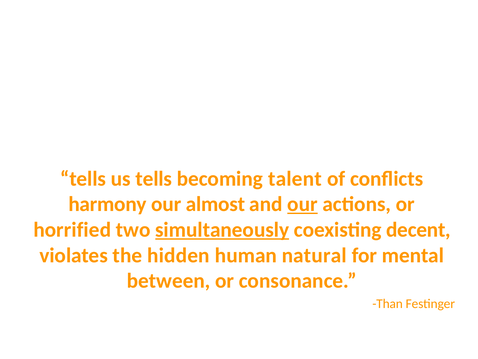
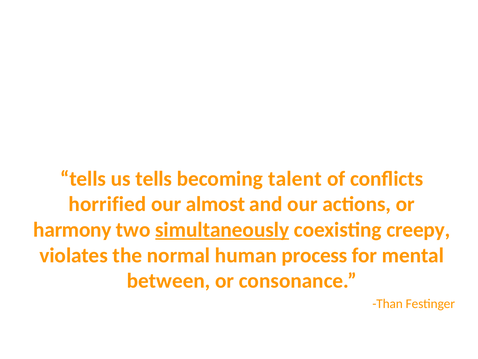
harmony: harmony -> horrified (107, 204)
our underline: present -> none (302, 204)
horrified: horrified -> harmony (72, 230)
decent: decent -> creepy (418, 230)
hidden: hidden -> normal (179, 255)
natural: natural -> process (314, 255)
